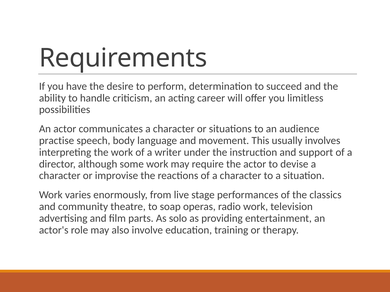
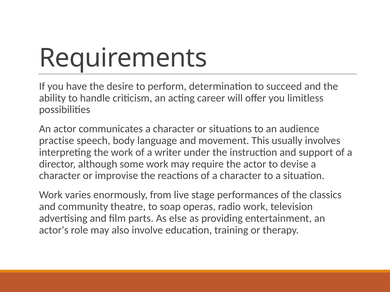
solo: solo -> else (178, 219)
